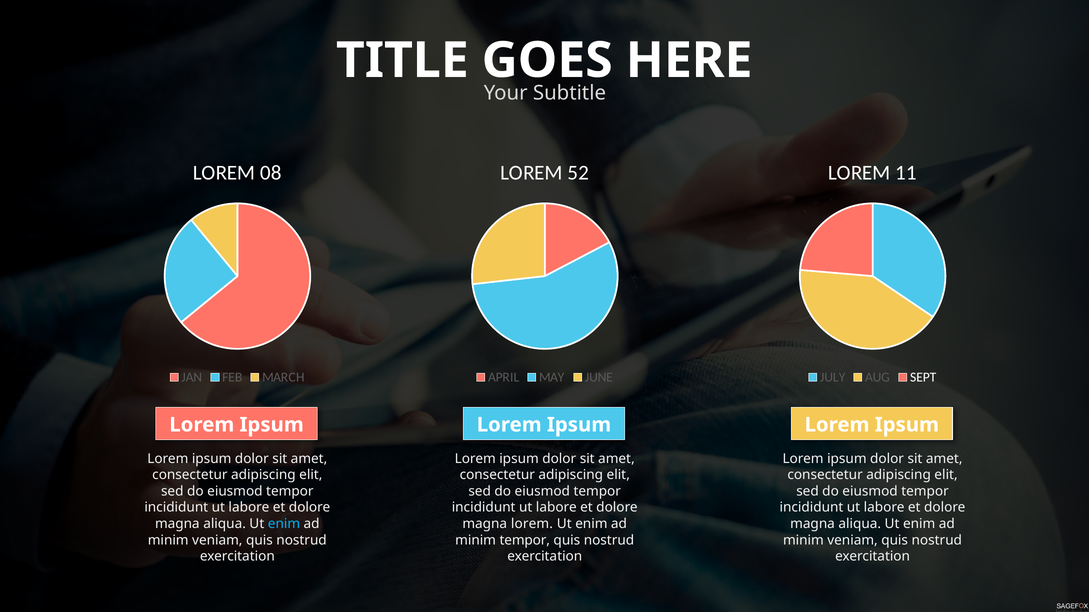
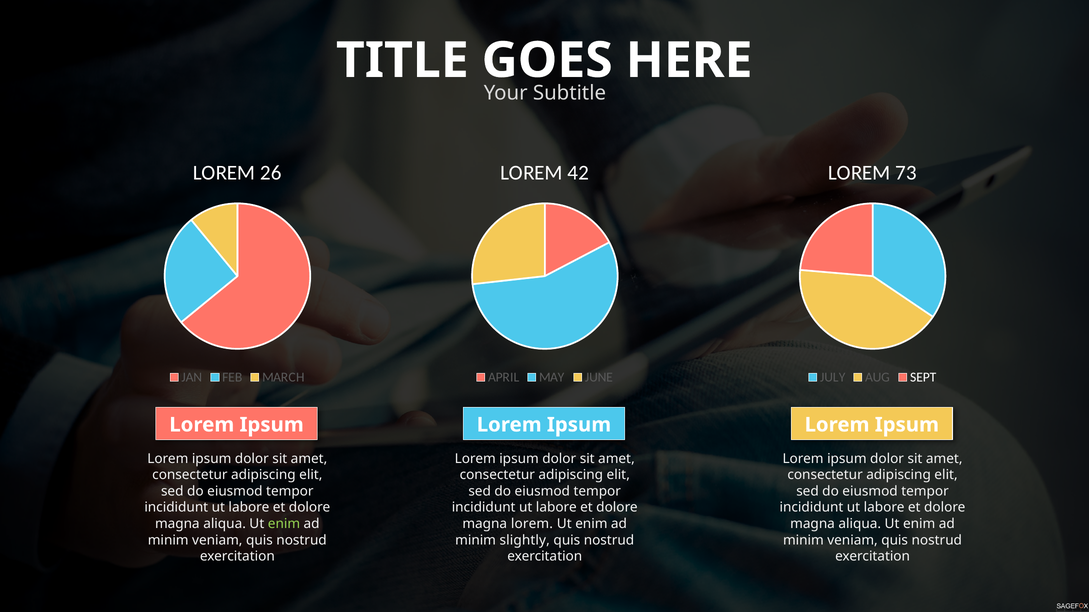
08: 08 -> 26 (271, 173)
52: 52 -> 42 (578, 173)
11: 11 -> 73 (906, 173)
enim colour: light blue -> light green (284, 524)
minim tempor: tempor -> slightly (525, 541)
